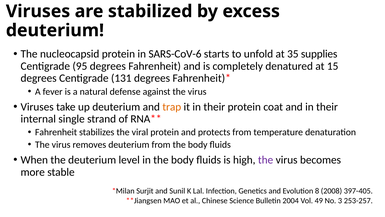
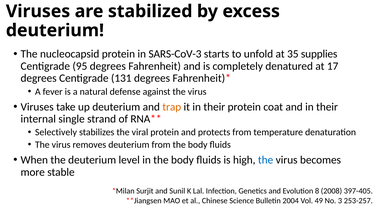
SARS-CoV-6: SARS-CoV-6 -> SARS-CoV-3 (175, 54)
15: 15 -> 17 (333, 66)
Fahrenheit: Fahrenheit -> Selectively (56, 132)
the colour: purple -> blue (266, 160)
